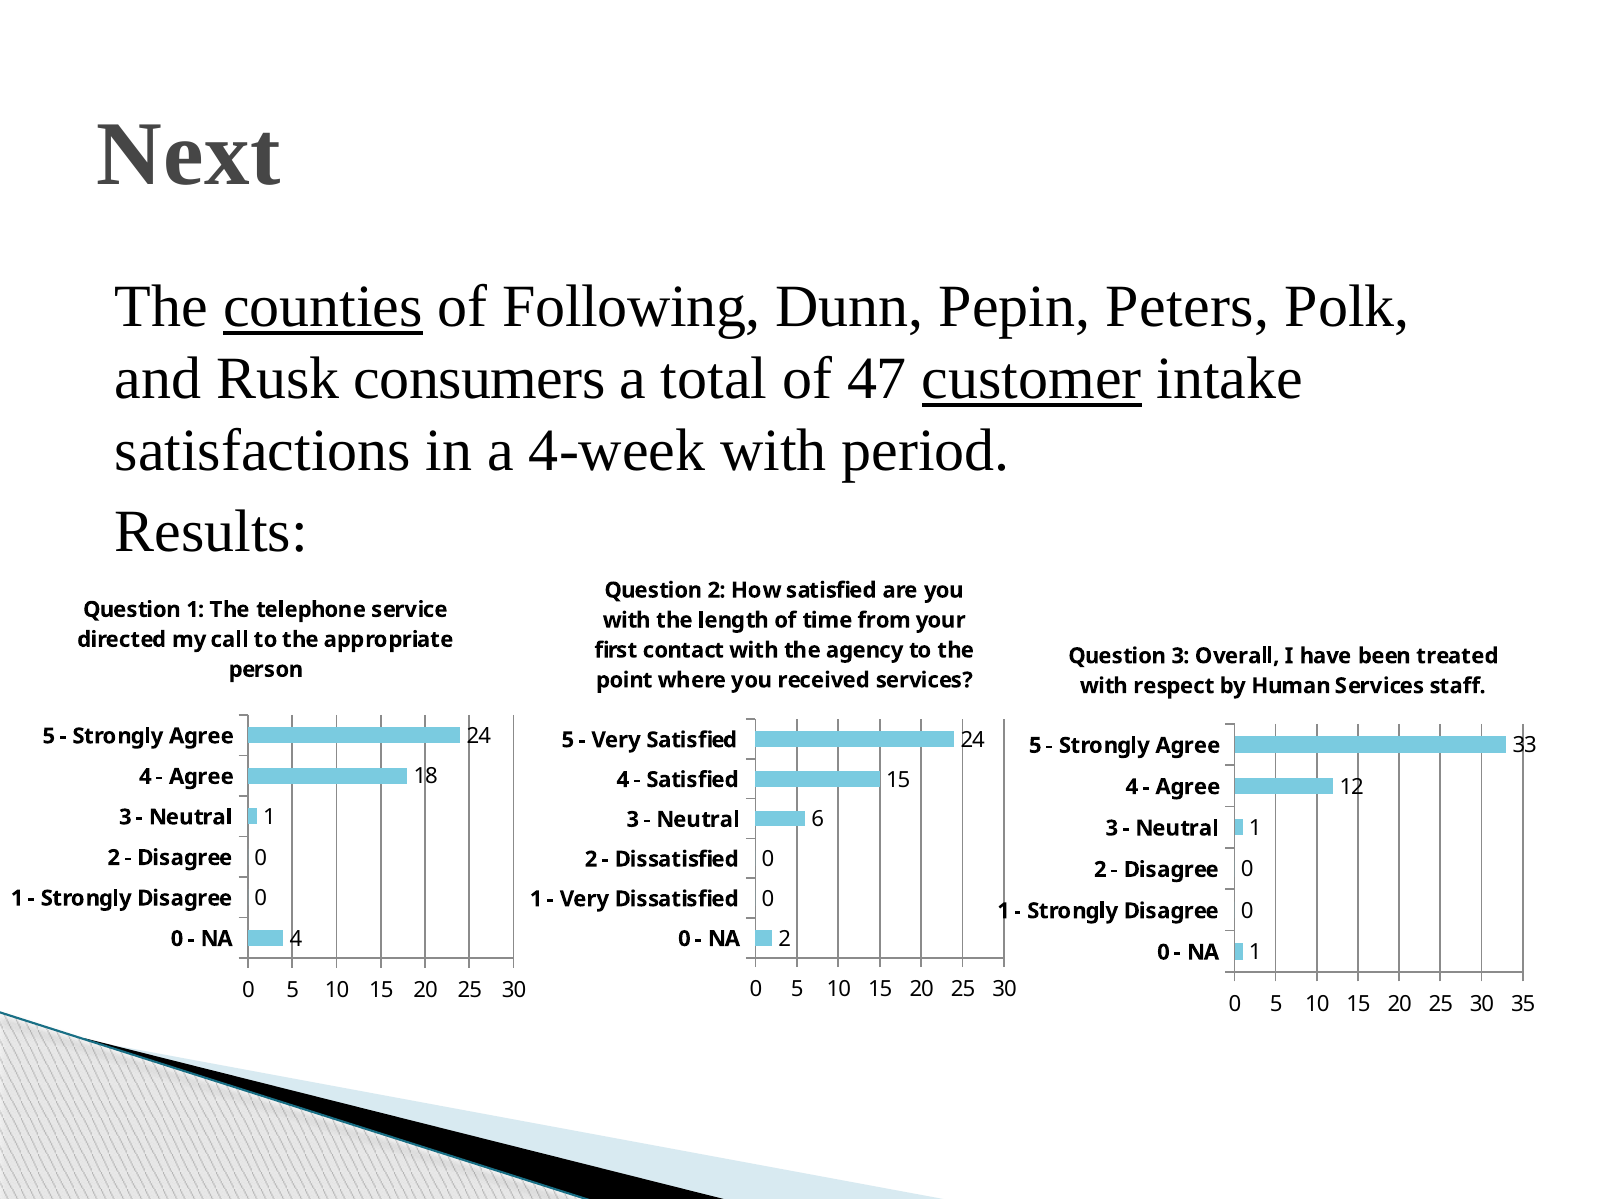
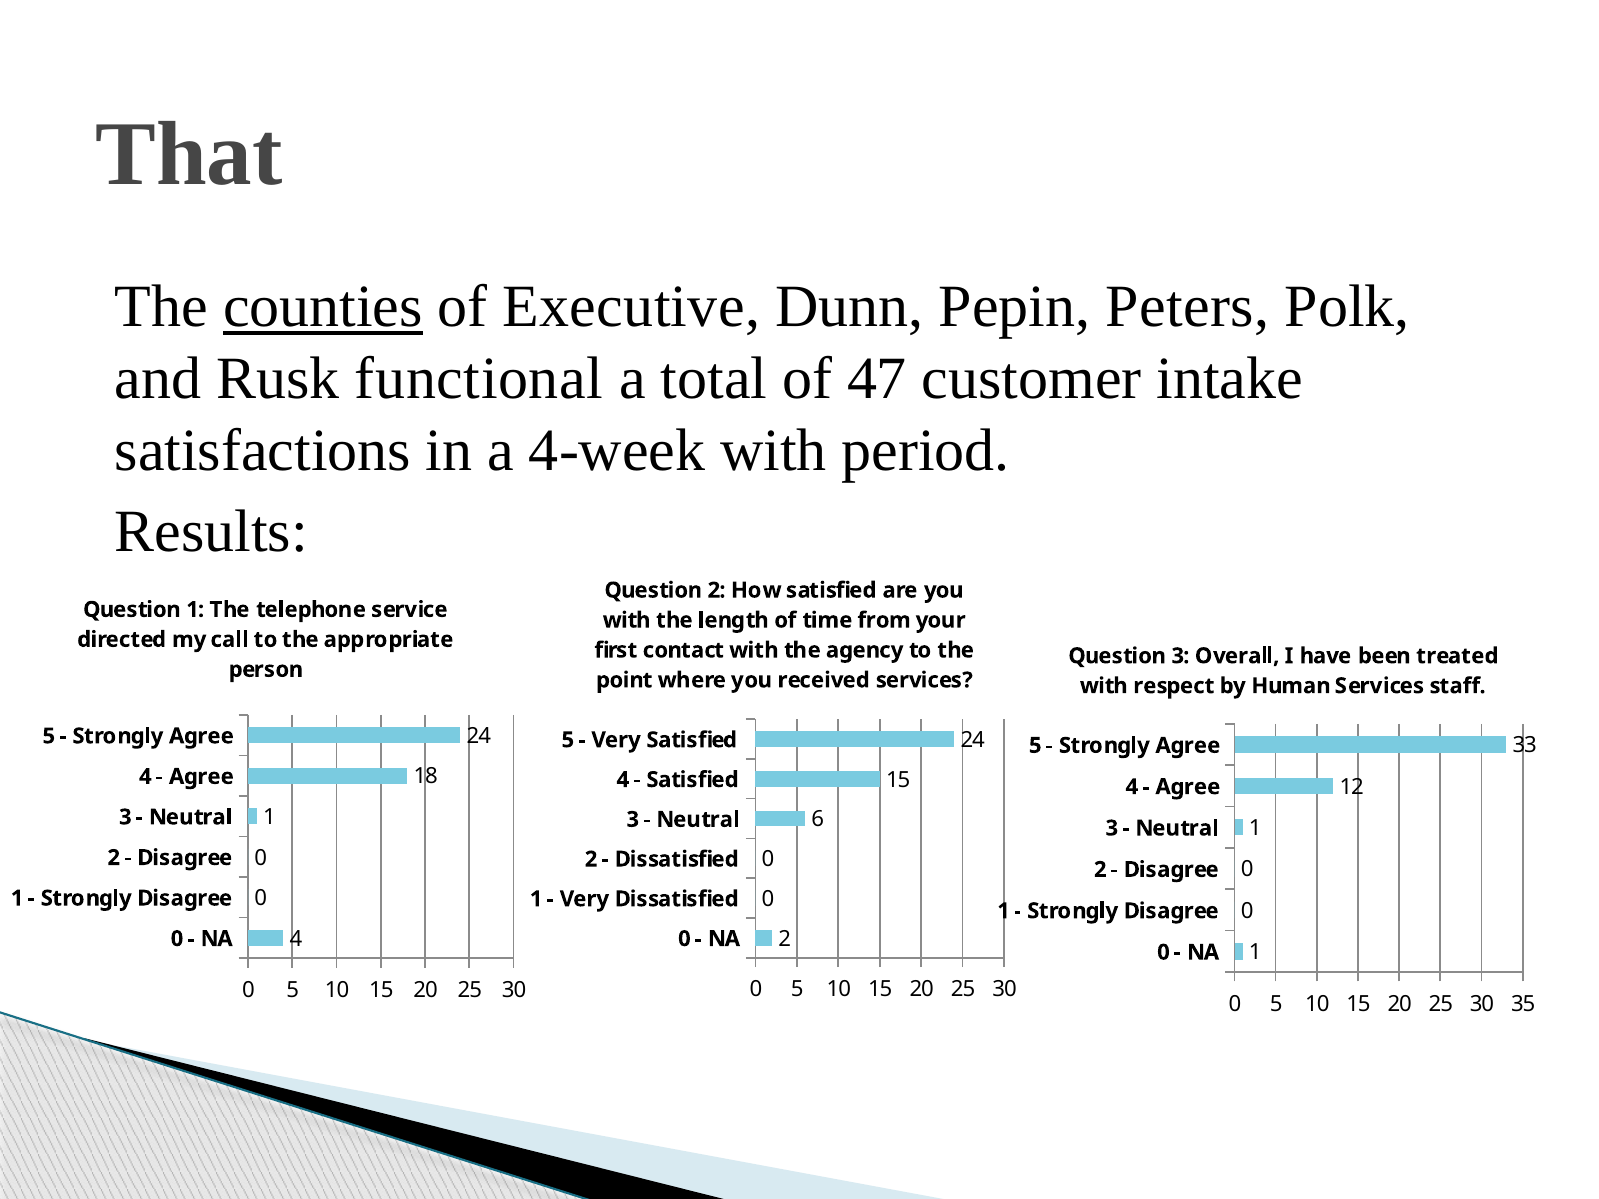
Next: Next -> That (189, 154)
Following: Following -> Executive (631, 307)
consumers: consumers -> functional (479, 379)
customer underline: present -> none (1032, 379)
